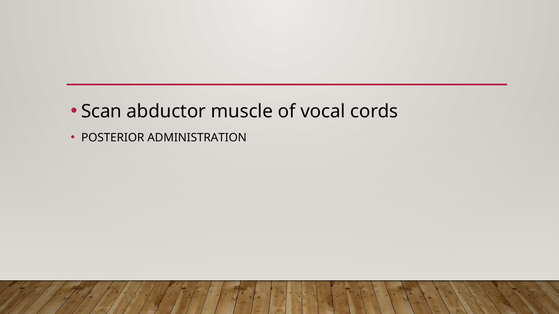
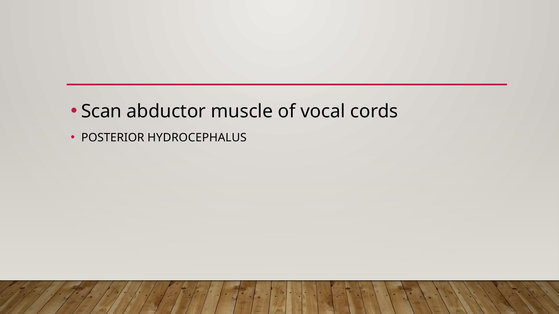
ADMINISTRATION: ADMINISTRATION -> HYDROCEPHALUS (197, 138)
